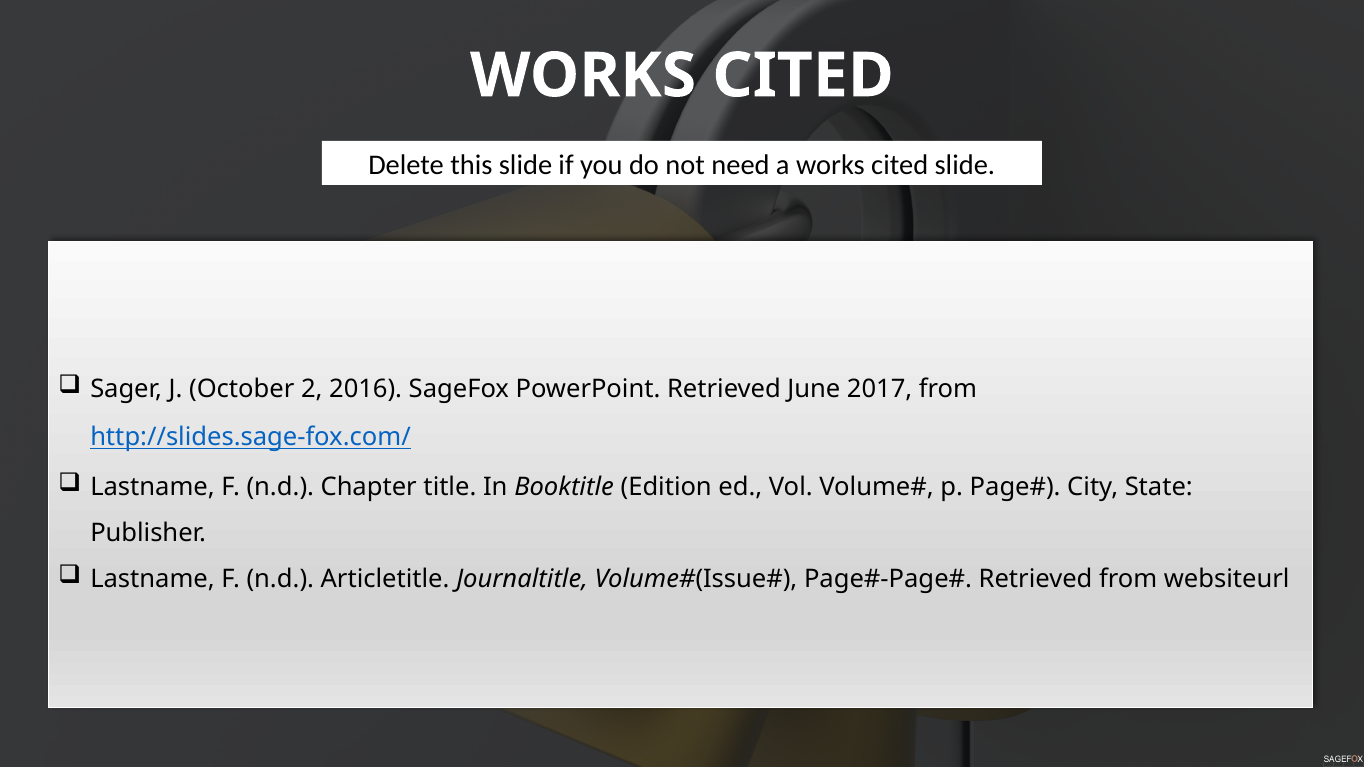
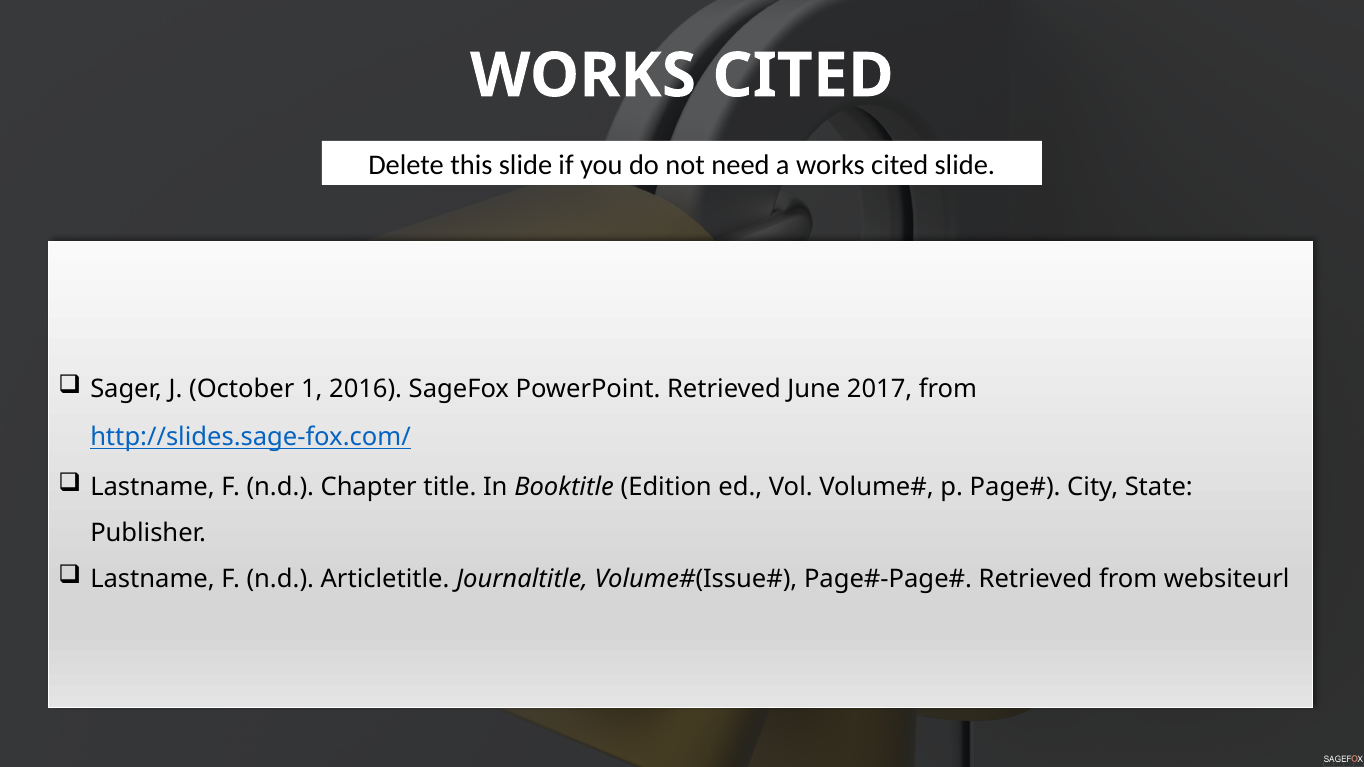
2: 2 -> 1 (312, 389)
